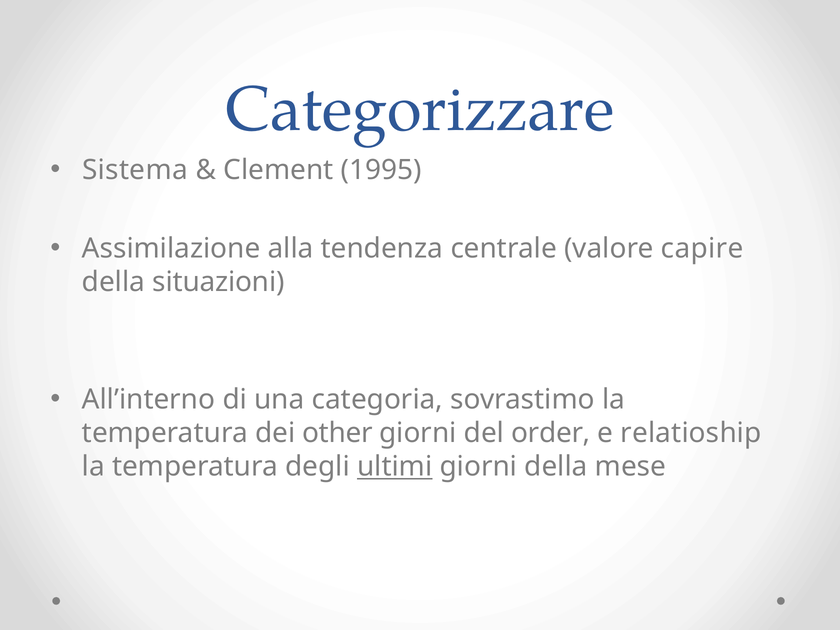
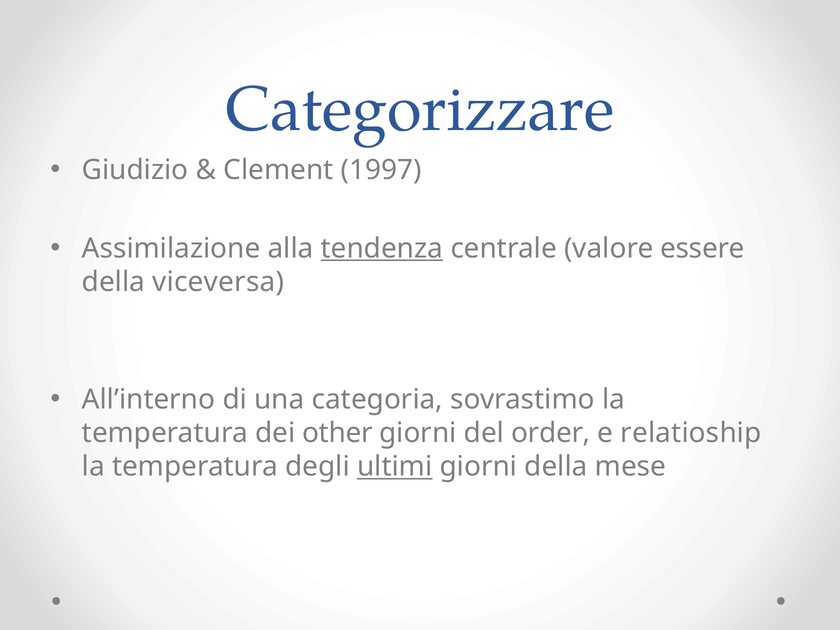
Sistema: Sistema -> Giudizio (135, 170)
1995: 1995 -> 1997 (381, 170)
tendenza underline: none -> present (382, 248)
capire: capire -> essere (702, 248)
situazioni: situazioni -> viceversa (218, 282)
